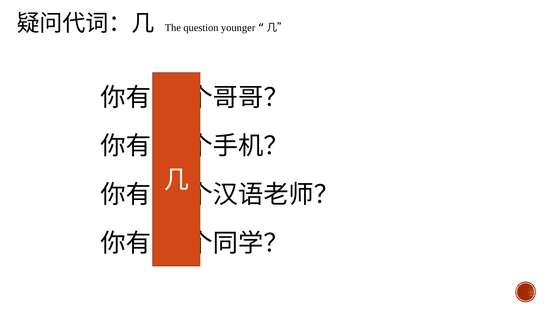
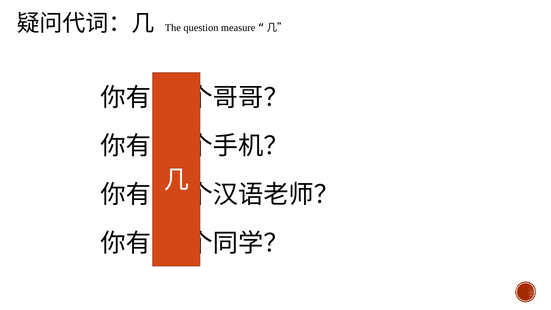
younger: younger -> measure (238, 28)
